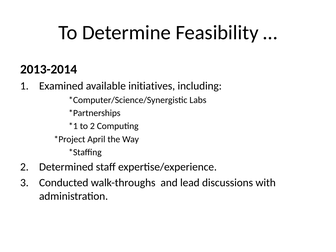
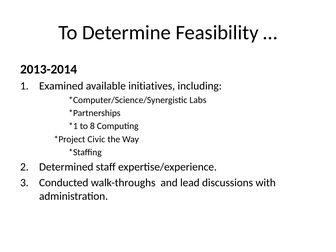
to 2: 2 -> 8 (92, 126)
April: April -> Civic (96, 139)
